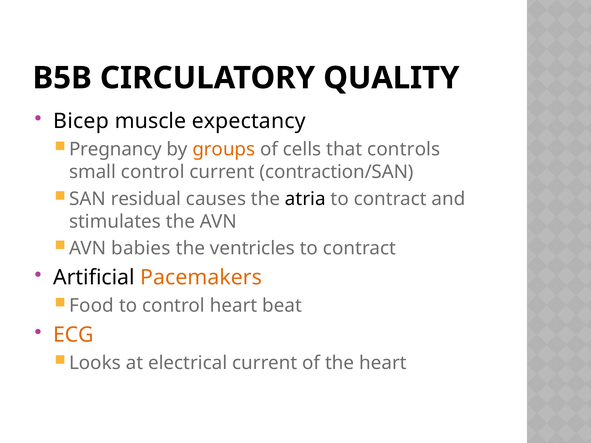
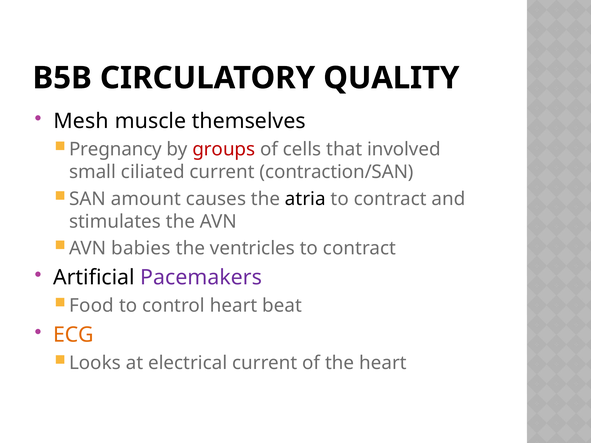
Bicep: Bicep -> Mesh (81, 121)
expectancy: expectancy -> themselves (249, 121)
groups colour: orange -> red (224, 149)
controls: controls -> involved (404, 149)
small control: control -> ciliated (153, 172)
residual: residual -> amount (146, 199)
Pacemakers colour: orange -> purple (201, 278)
